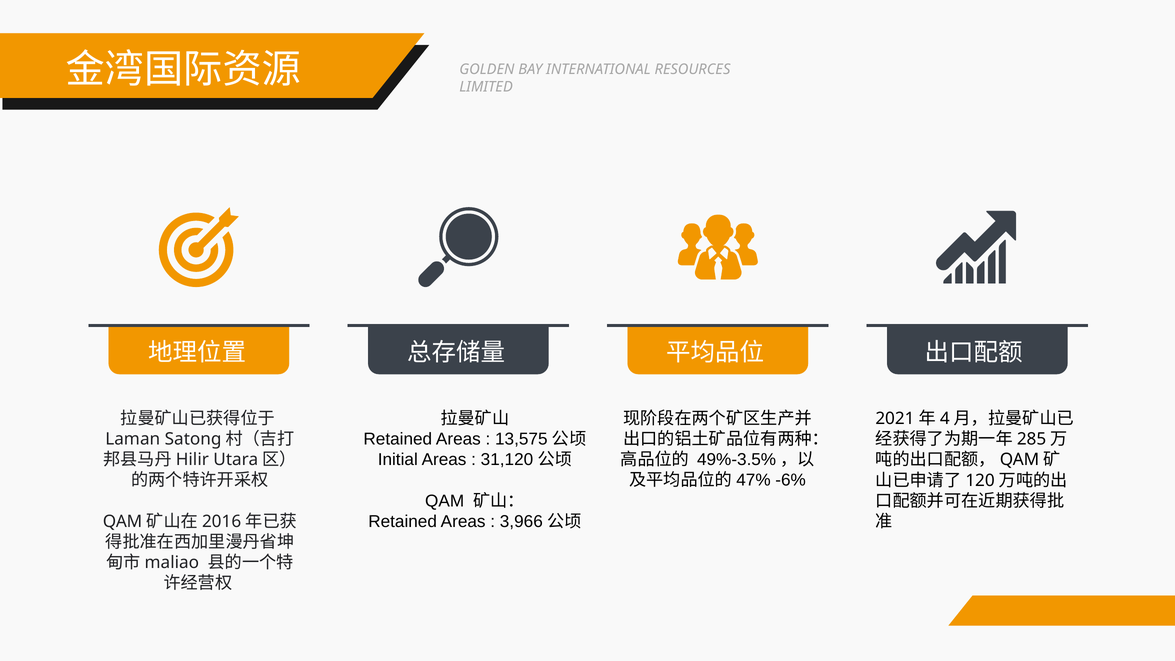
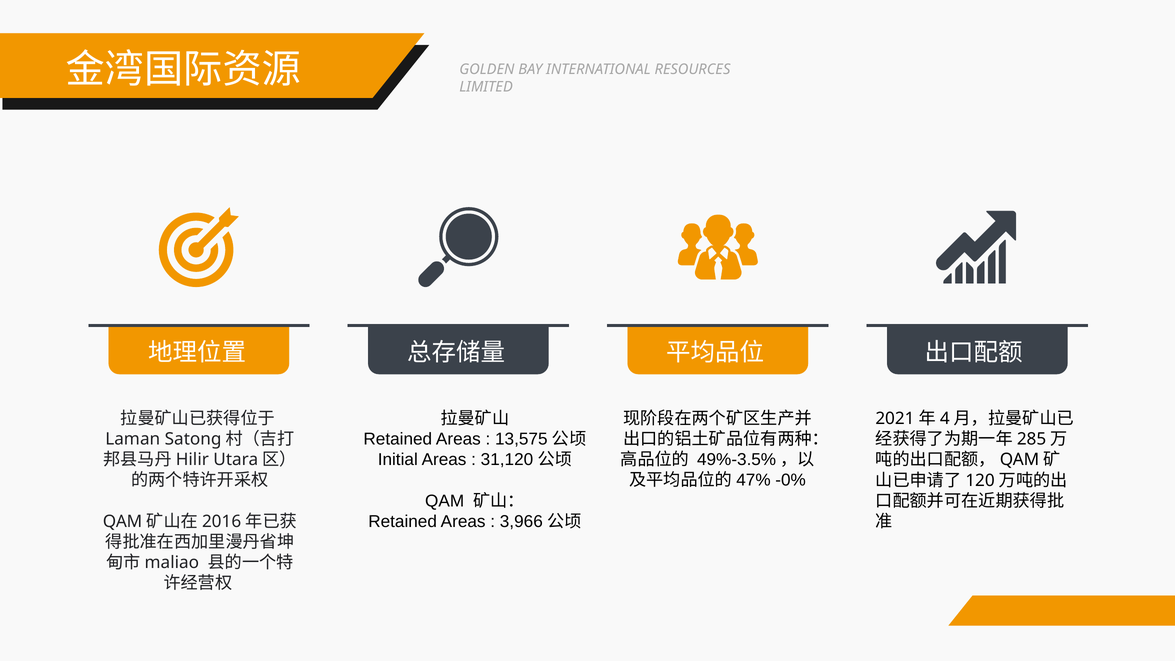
-6%: -6% -> -0% (791, 480)
